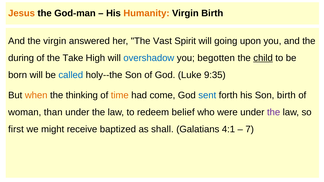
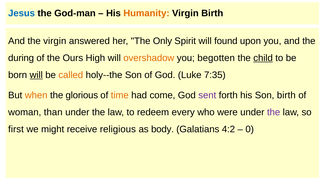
Jesus colour: orange -> blue (22, 13)
Vast: Vast -> Only (162, 41)
going: going -> found (226, 41)
Take: Take -> Ours (73, 58)
overshadow colour: blue -> orange (149, 58)
will underline: none -> present (36, 75)
called colour: blue -> orange (71, 75)
9:35: 9:35 -> 7:35 (215, 75)
thinking: thinking -> glorious (82, 95)
sent colour: blue -> purple (207, 95)
belief: belief -> every (183, 112)
baptized: baptized -> religious (118, 129)
shall: shall -> body (163, 129)
4:1: 4:1 -> 4:2 (228, 129)
7: 7 -> 0 (250, 129)
